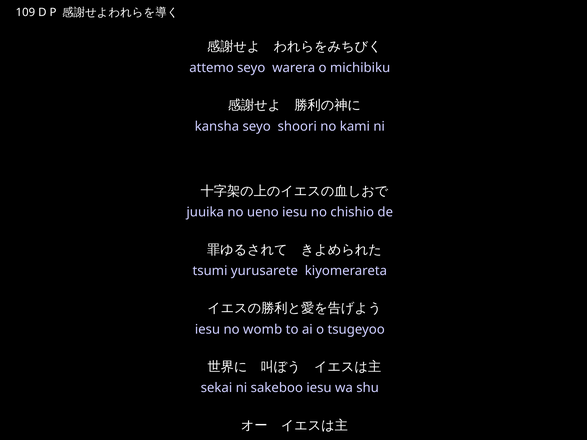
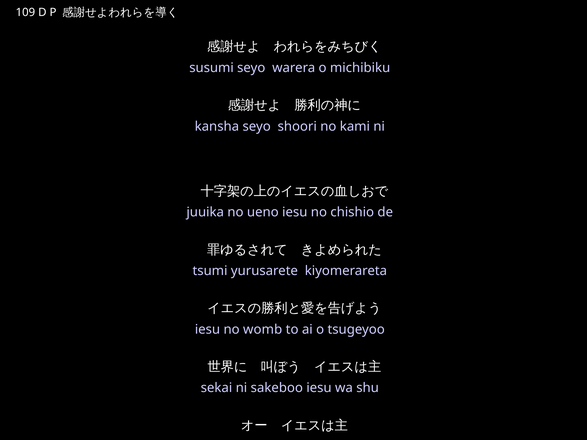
attemo: attemo -> susumi (212, 68)
